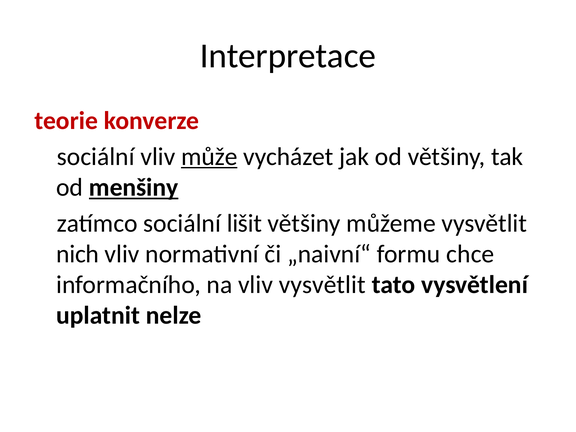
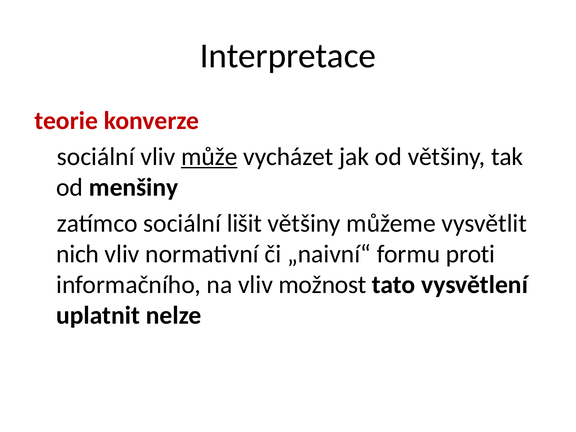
menšiny underline: present -> none (134, 187)
chce: chce -> proti (470, 254)
vliv vysvětlit: vysvětlit -> možnost (322, 285)
